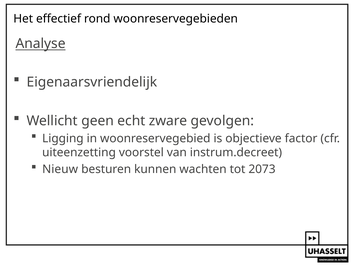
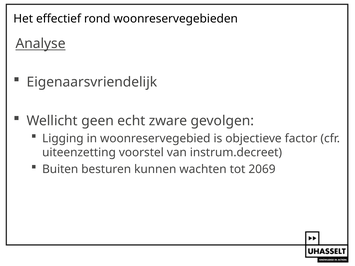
Nieuw: Nieuw -> Buiten (60, 169)
2073: 2073 -> 2069 (262, 169)
